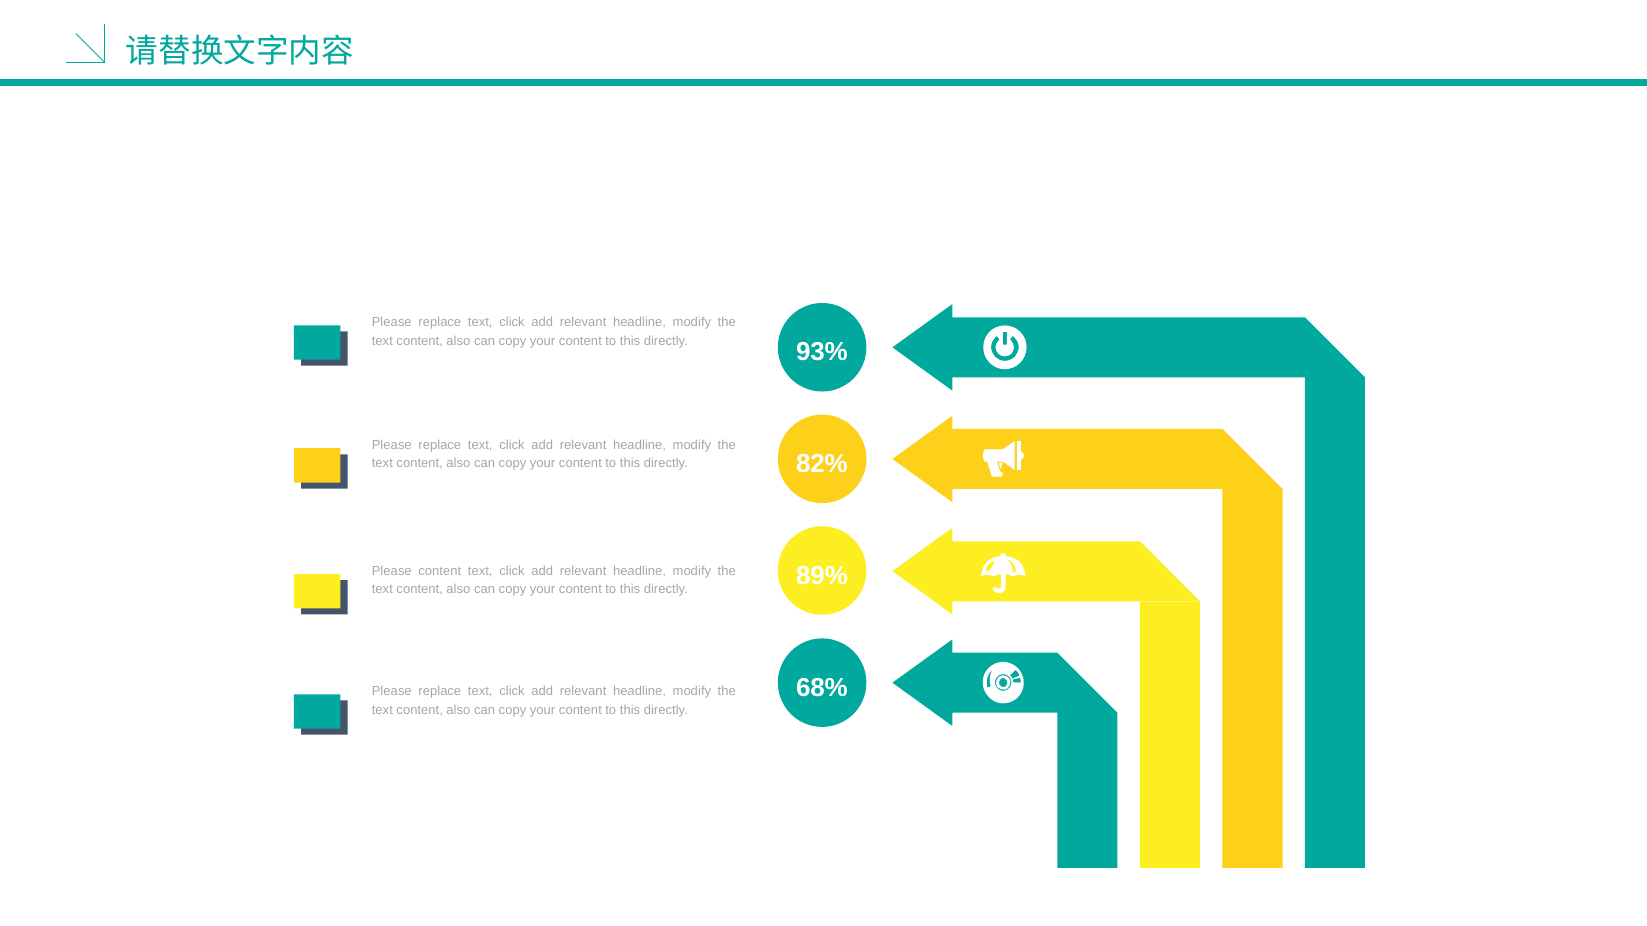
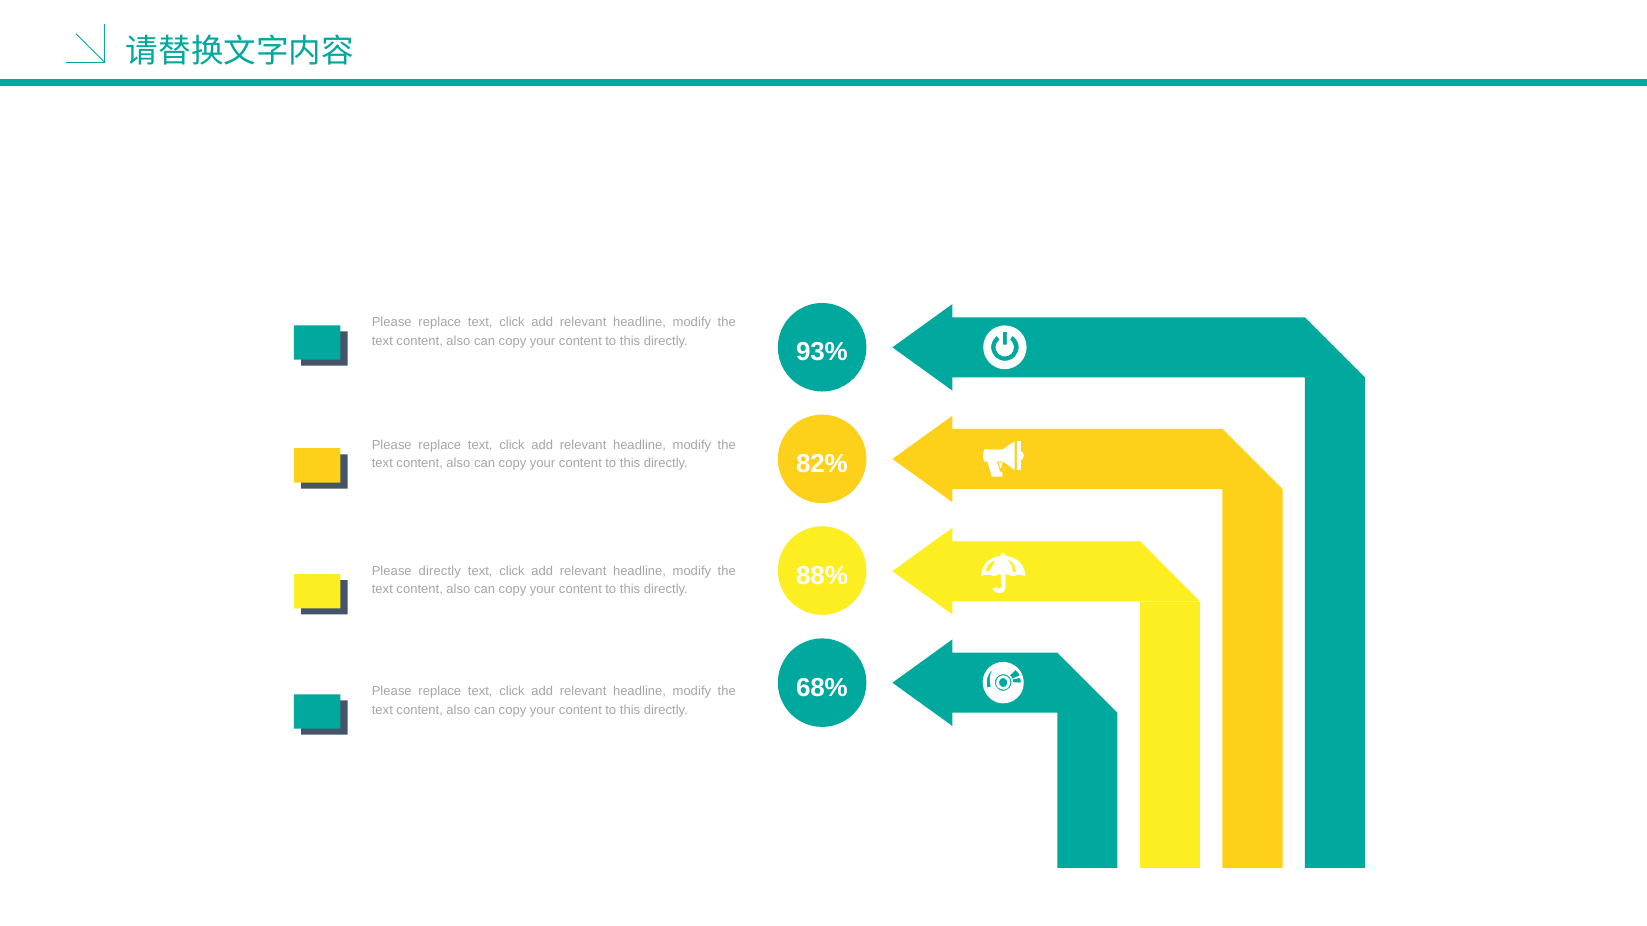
89%: 89% -> 88% (822, 576)
Please content: content -> directly (440, 571)
